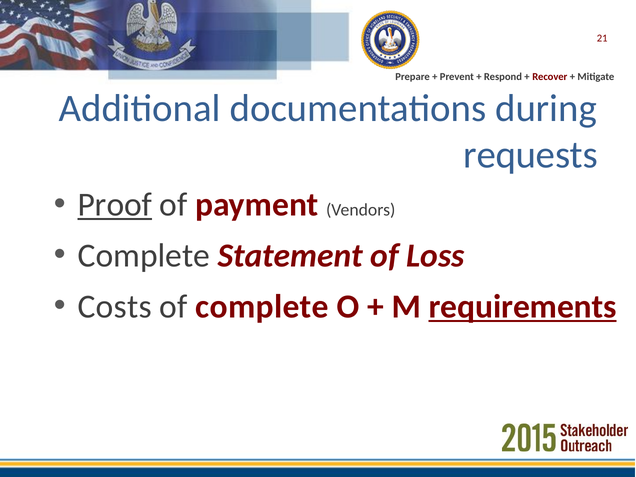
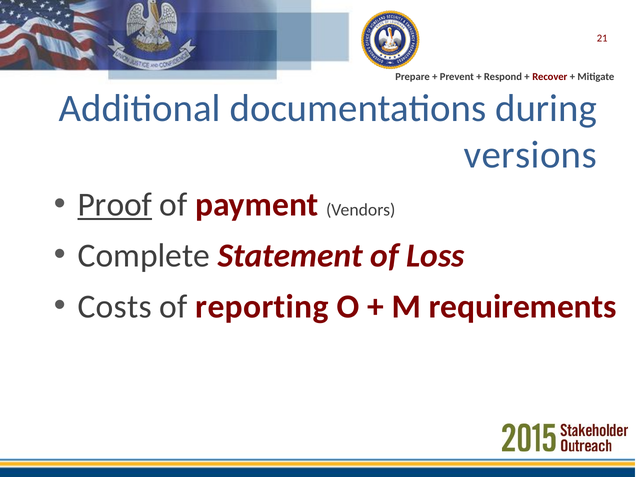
requests: requests -> versions (530, 155)
of complete: complete -> reporting (262, 307)
requirements underline: present -> none (523, 307)
